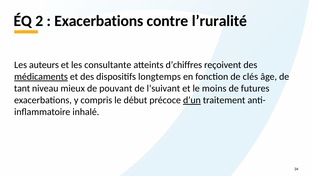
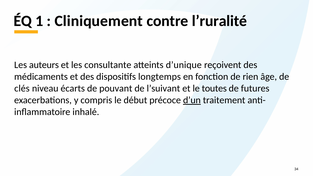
2: 2 -> 1 (39, 21)
Exacerbations: Exacerbations -> Cliniquement (99, 21)
d’chiffres: d’chiffres -> d’unique (184, 65)
médicaments underline: present -> none (41, 77)
clés: clés -> rien (250, 77)
tant: tant -> clés (22, 88)
mieux: mieux -> écarts (73, 88)
moins: moins -> toutes (214, 88)
